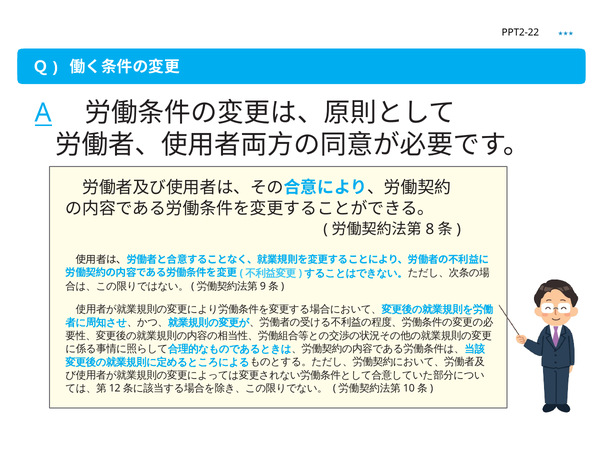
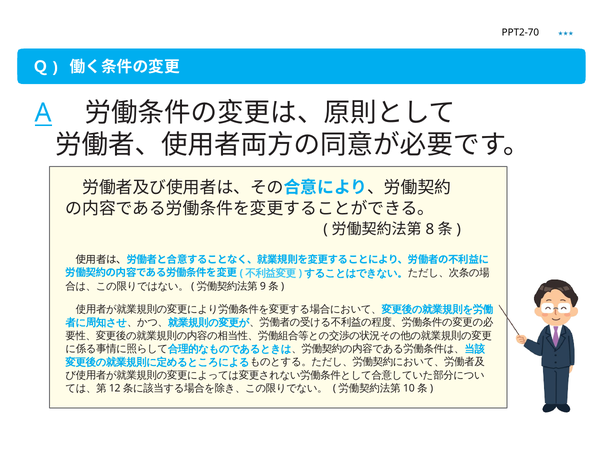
PPT2-22: PPT2-22 -> PPT2-70 (520, 32)
